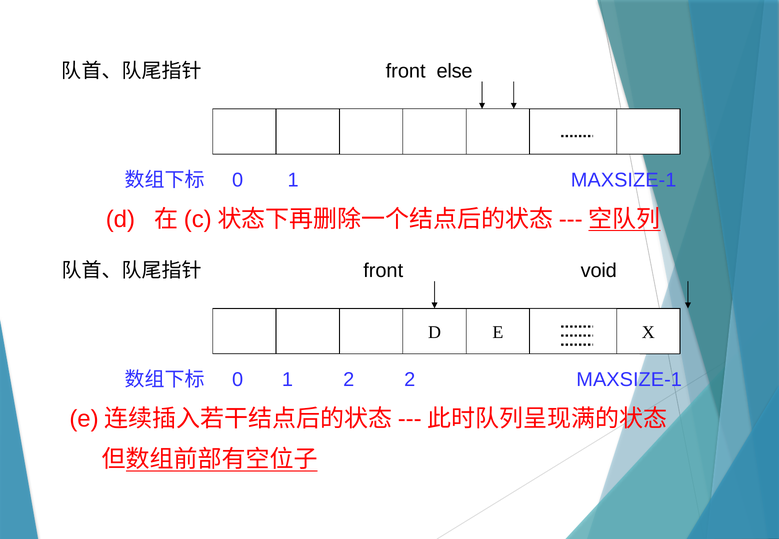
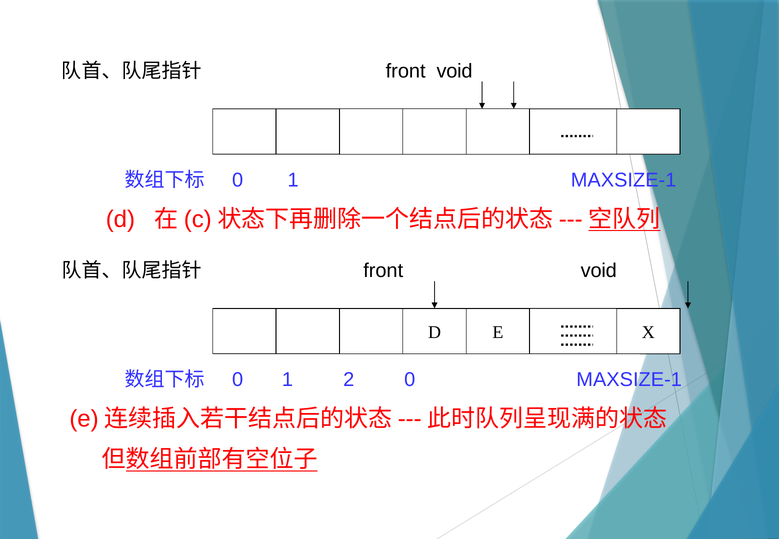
else: else -> void (455, 71)
2 2: 2 -> 0 (410, 380)
